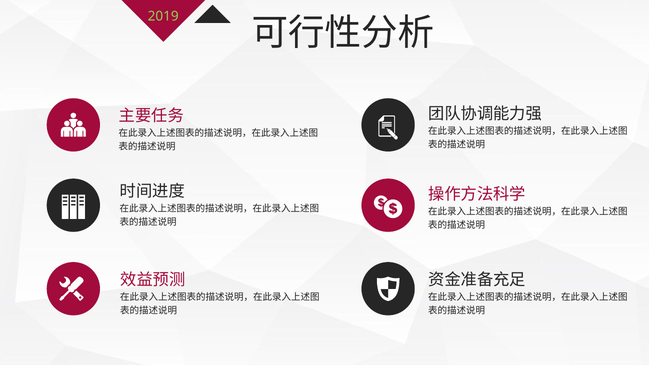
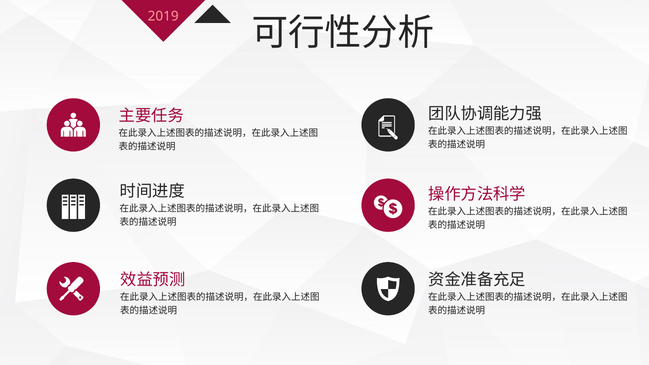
2019 colour: light green -> pink (163, 16)
